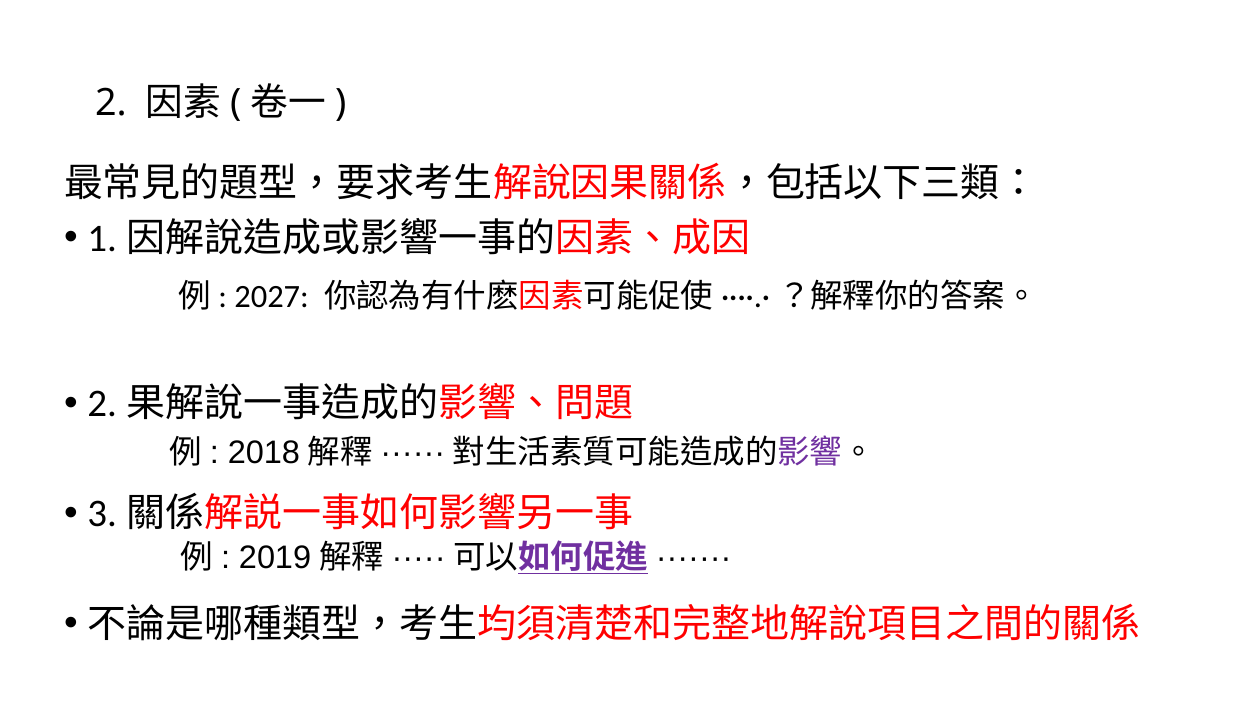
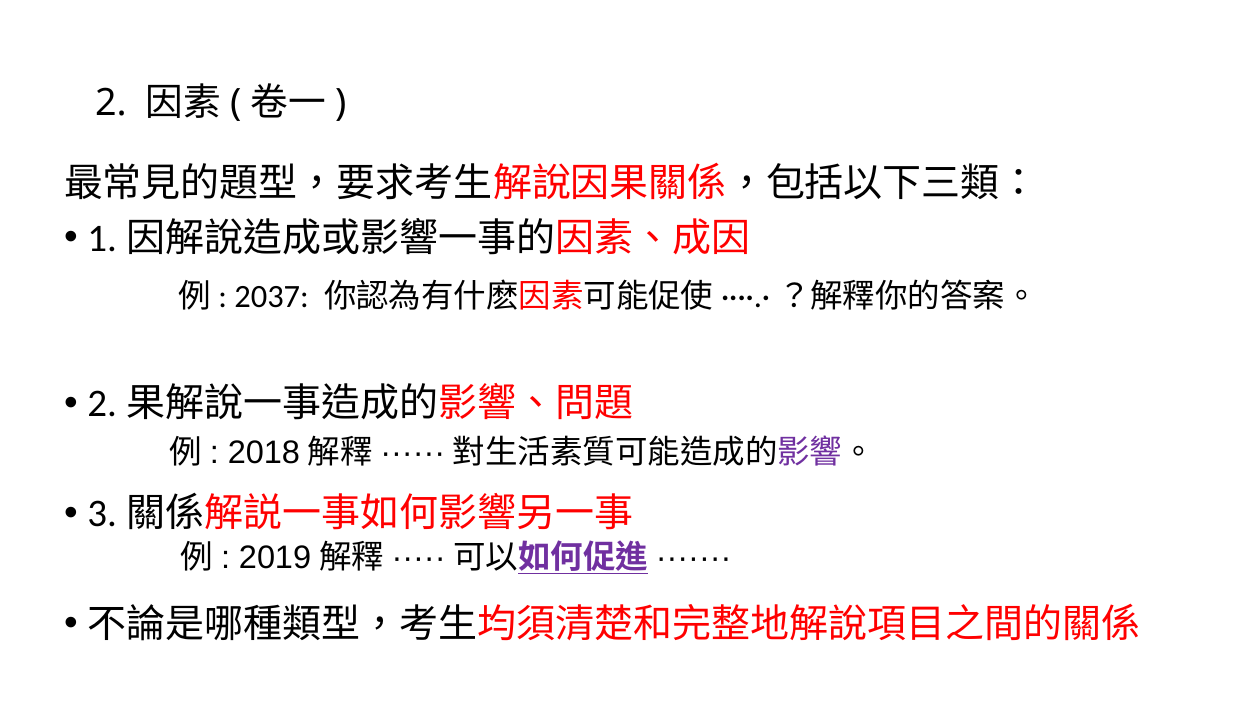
2027: 2027 -> 2037 (272, 297)
